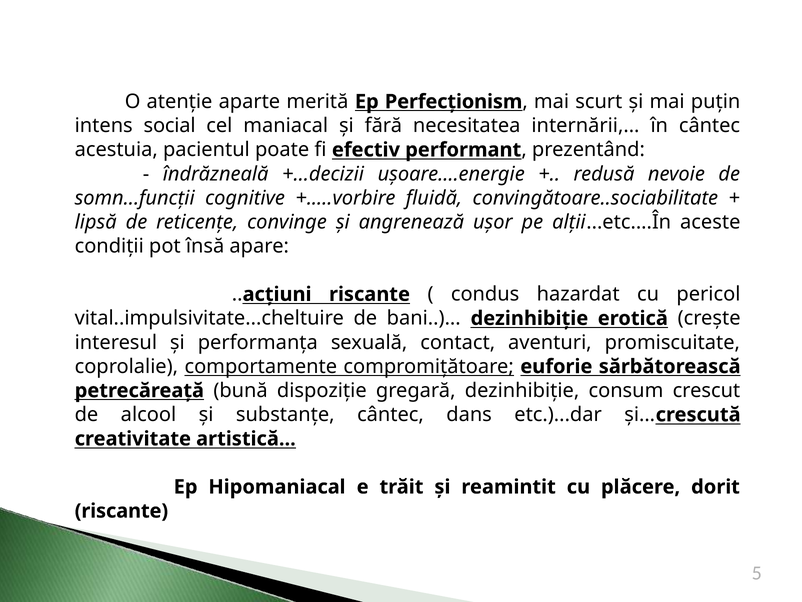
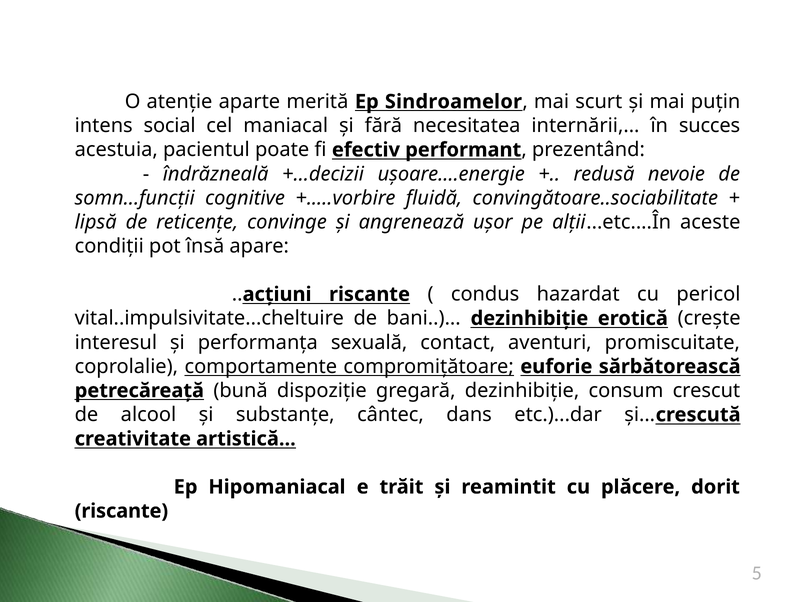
Perfecționism: Perfecționism -> Sindroamelor (453, 102)
în cântec: cântec -> succes (710, 126)
